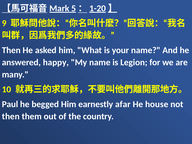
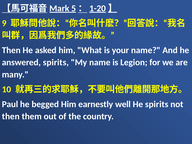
answered happy: happy -> spirits (56, 62)
afar: afar -> well (123, 104)
He house: house -> spirits (157, 104)
